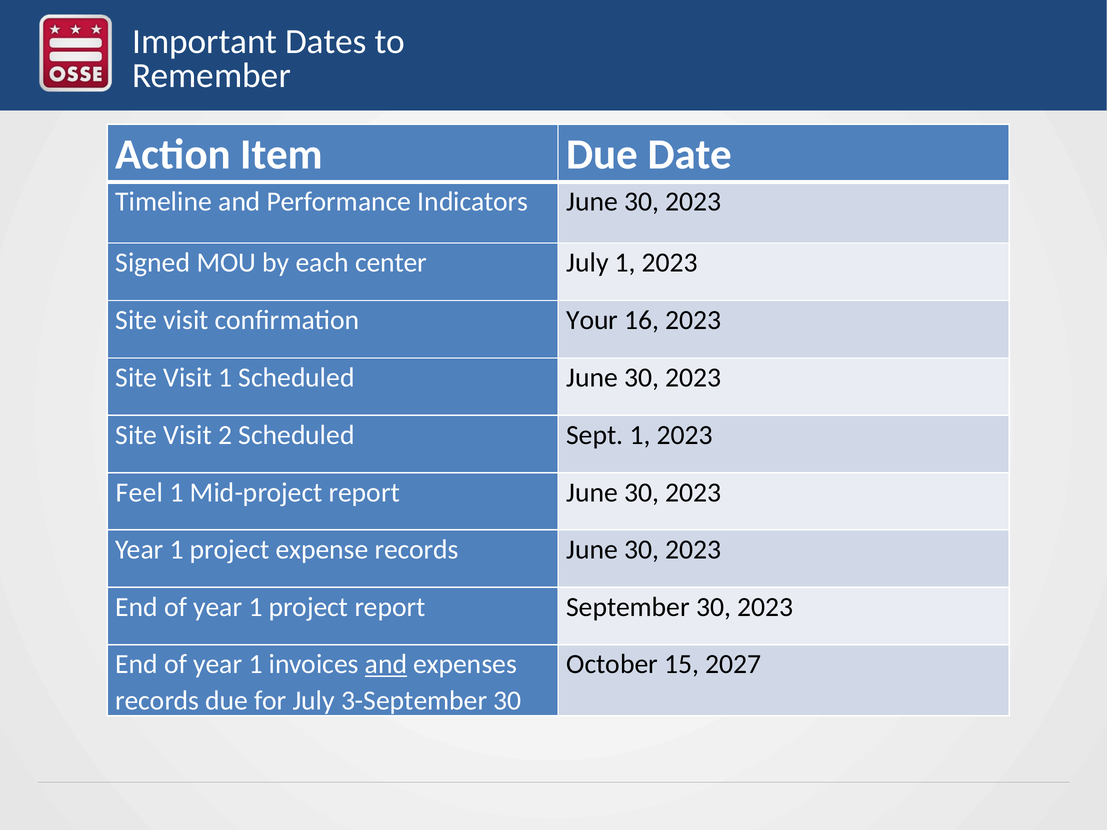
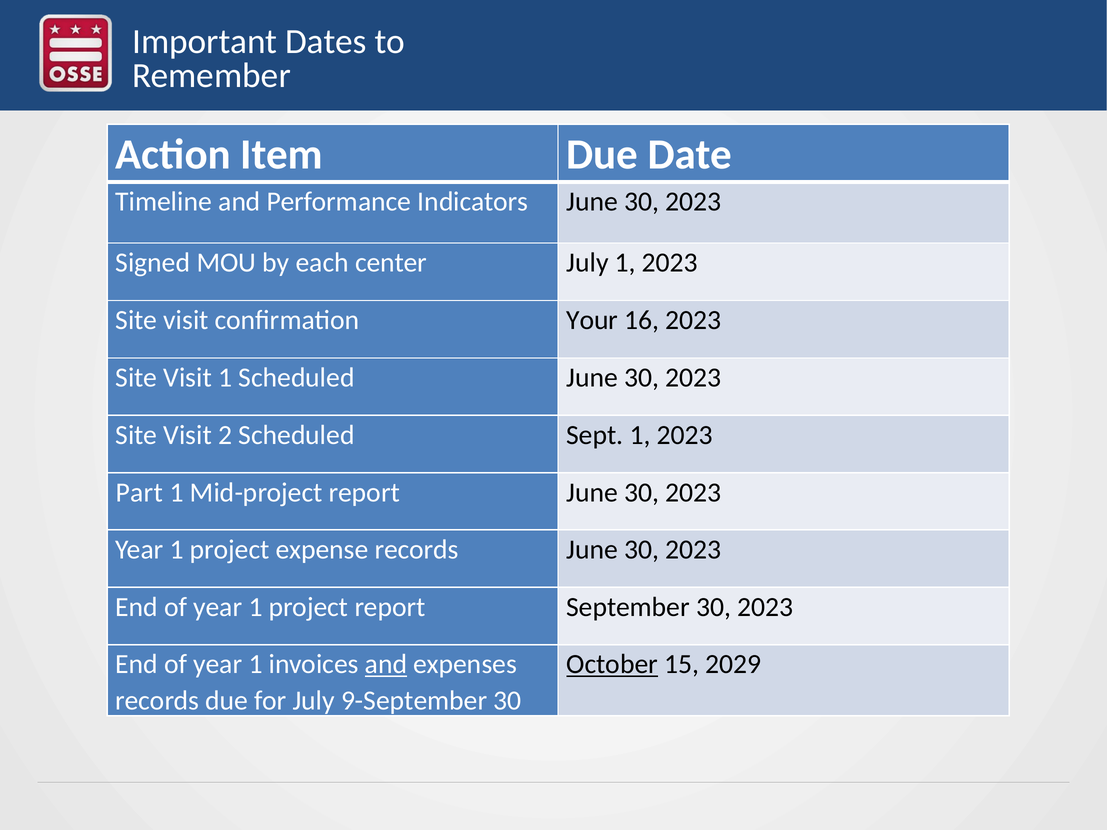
Feel: Feel -> Part (139, 493)
October underline: none -> present (612, 665)
2027: 2027 -> 2029 (733, 665)
3-September: 3-September -> 9-September (414, 701)
